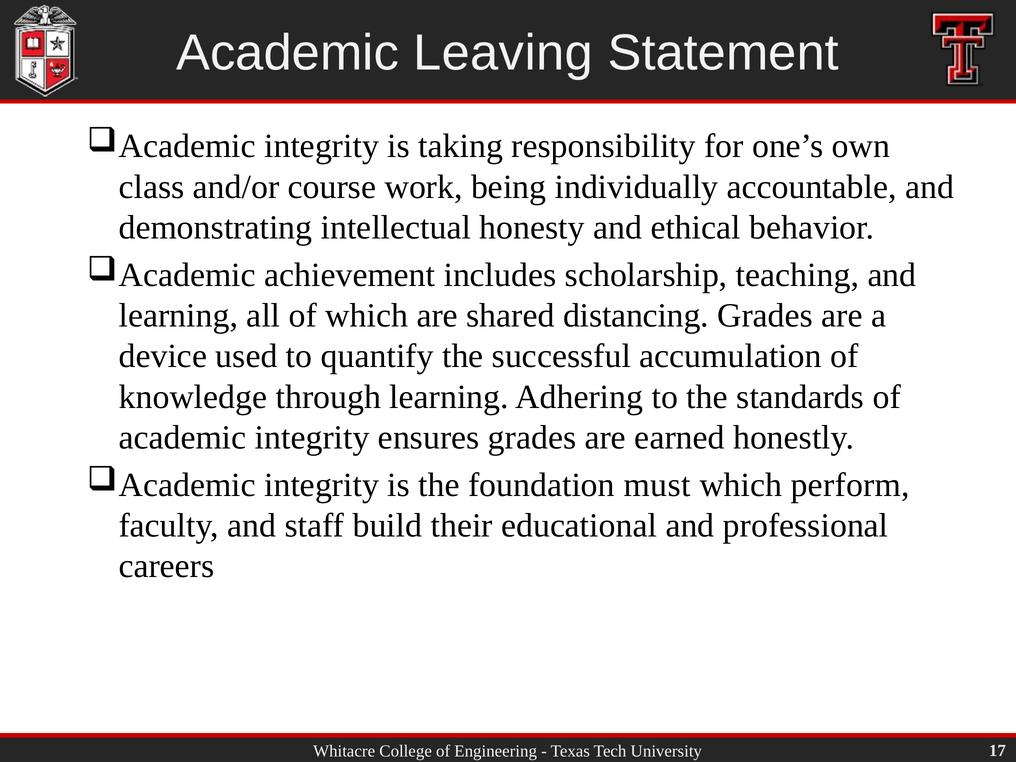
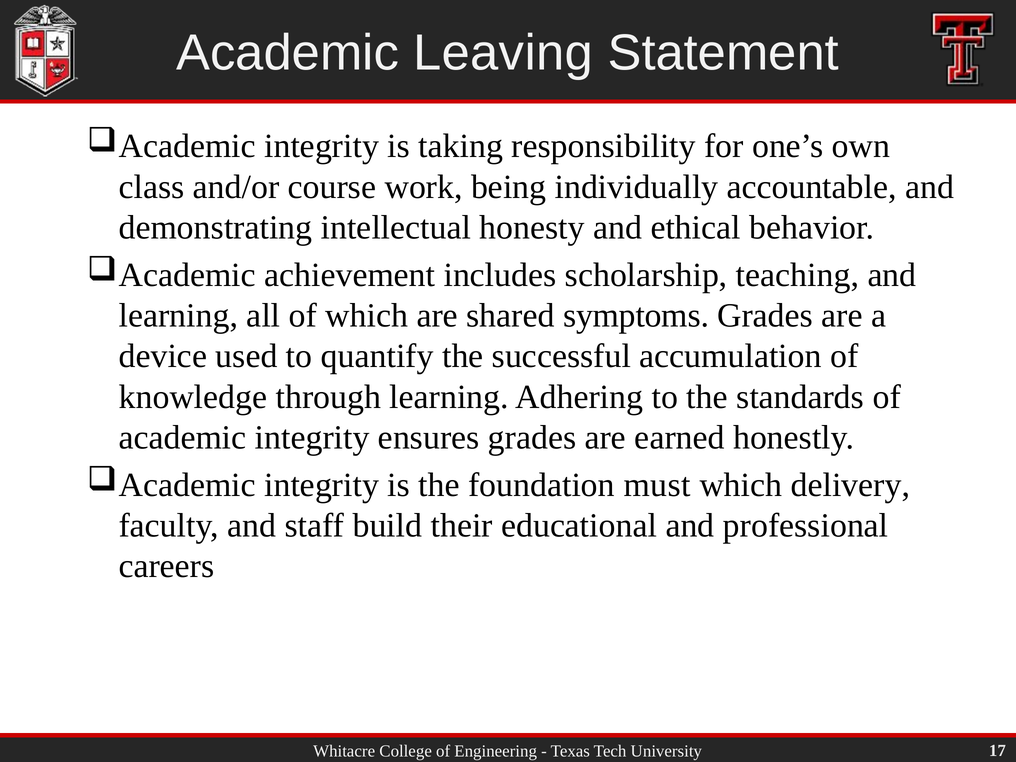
distancing: distancing -> symptoms (636, 316)
perform: perform -> delivery (850, 485)
